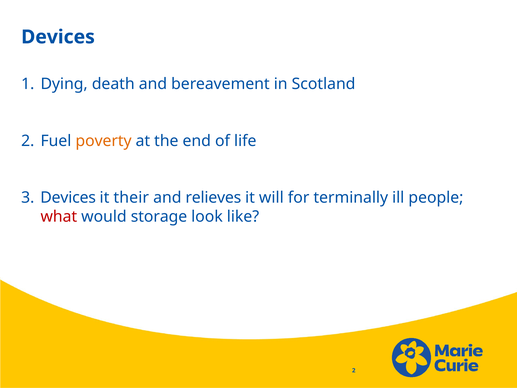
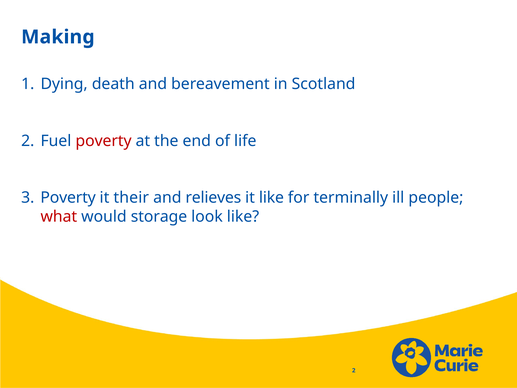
Devices: Devices -> Making (58, 37)
poverty colour: orange -> red (104, 141)
Devices: Devices -> Poverty (68, 198)
it will: will -> like (271, 198)
